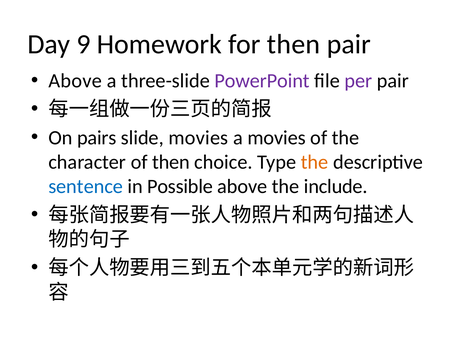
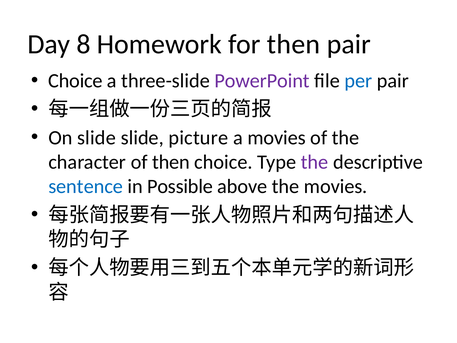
9: 9 -> 8 (83, 44)
Above: Above -> Choice (75, 81)
per colour: purple -> blue (358, 81)
On pairs: pairs -> slide (97, 138)
slide movies: movies -> picture (198, 138)
the colour: orange -> purple (315, 162)
the include: include -> movies (336, 186)
